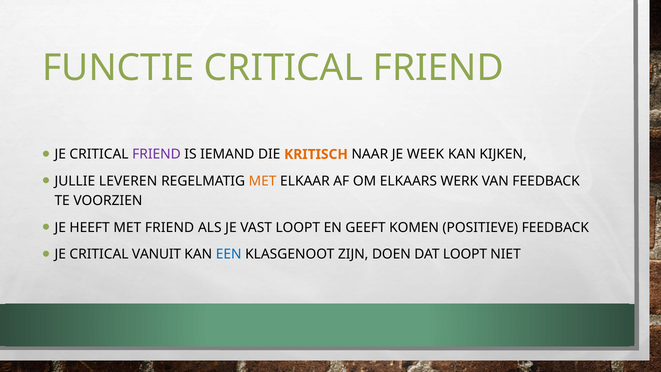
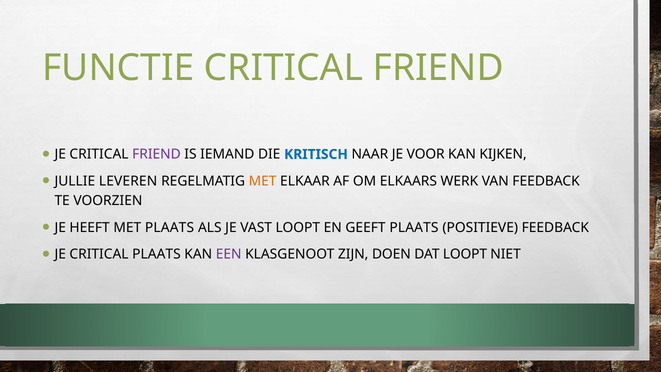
KRITISCH colour: orange -> blue (316, 154)
WEEK: WEEK -> VOOR (426, 154)
MET FRIEND: FRIEND -> PLAATS (170, 228)
GEEFT KOMEN: KOMEN -> PLAATS (414, 228)
CRITICAL VANUIT: VANUIT -> PLAATS (156, 254)
EEN colour: blue -> purple (229, 254)
